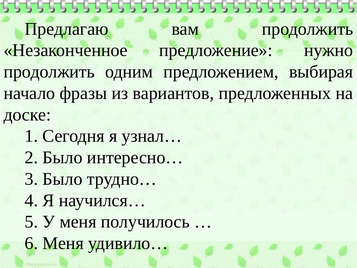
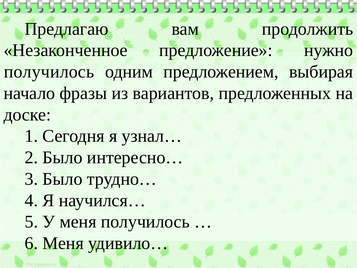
продолжить: продолжить -> получилось (49, 72)
